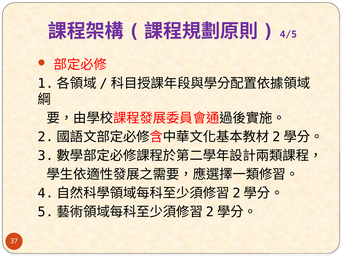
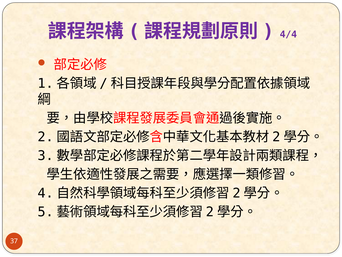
4/5: 4/5 -> 4/4 (288, 34)
